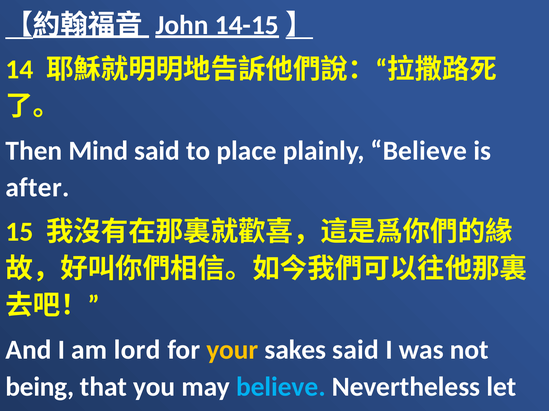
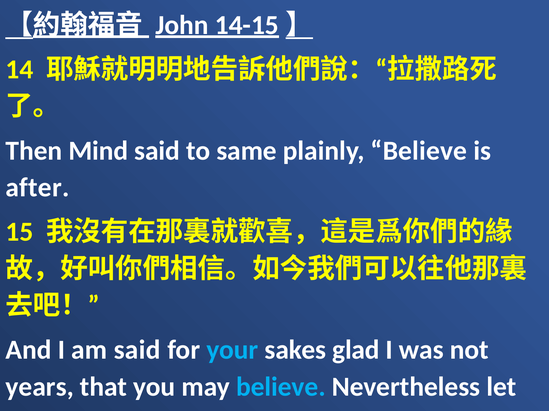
place: place -> same (247, 151)
am lord: lord -> said (137, 351)
your colour: yellow -> light blue (232, 351)
sakes said: said -> glad (356, 351)
being: being -> years (40, 387)
